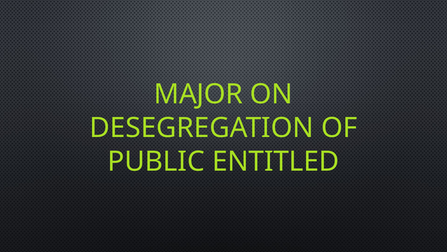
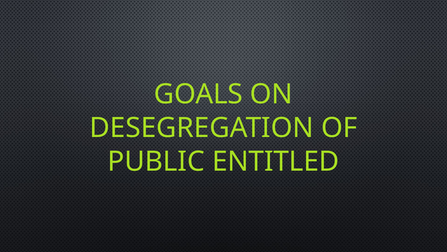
MAJOR: MAJOR -> GOALS (198, 94)
